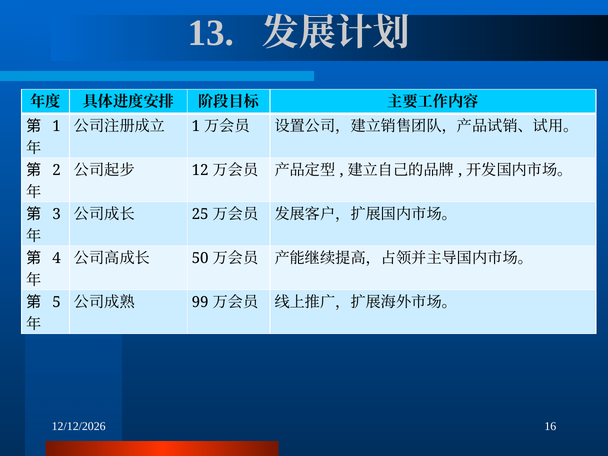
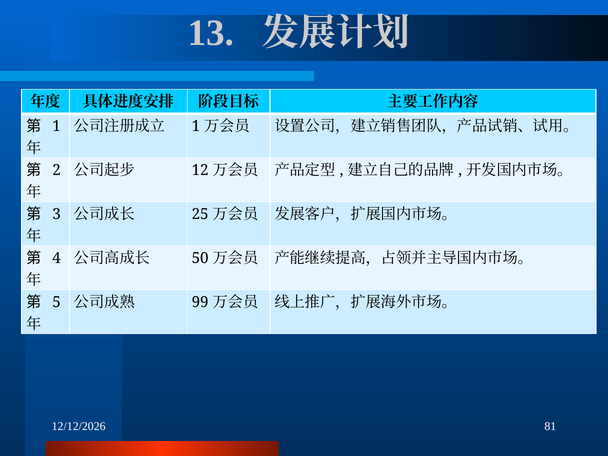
16: 16 -> 81 (550, 426)
